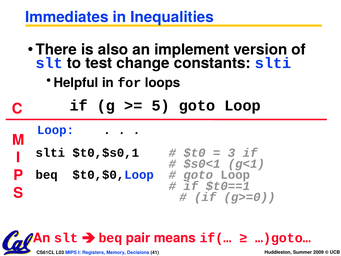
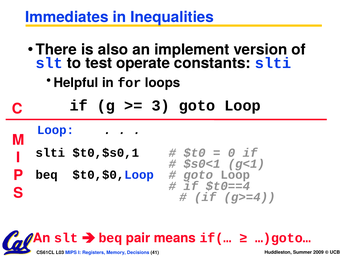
change: change -> operate (143, 63)
5: 5 -> 3 (161, 105)
3: 3 -> 0 (232, 153)
$t0==1: $t0==1 -> $t0==4 (228, 186)
g>=0: g>=0 -> g>=4 (250, 197)
